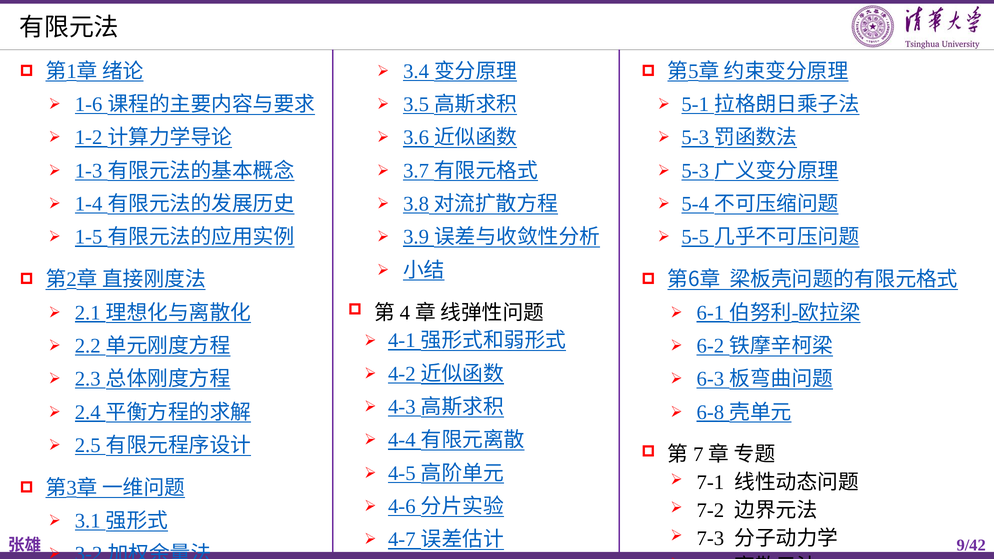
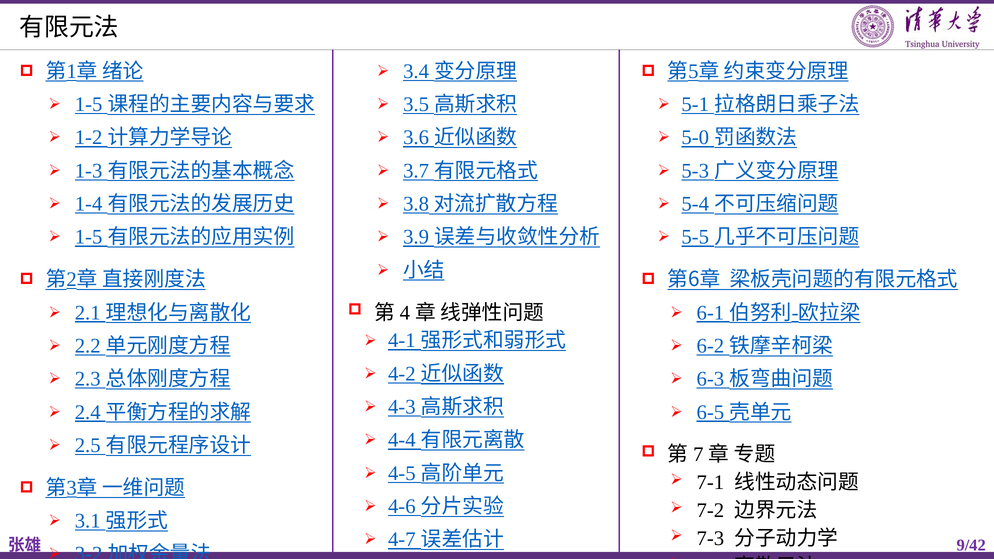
1-6: 1-6 -> 1-5 (89, 104)
5-3: 5-3 -> 5-0 (695, 138)
6-8: 6-8 -> 6-5 (710, 412)
